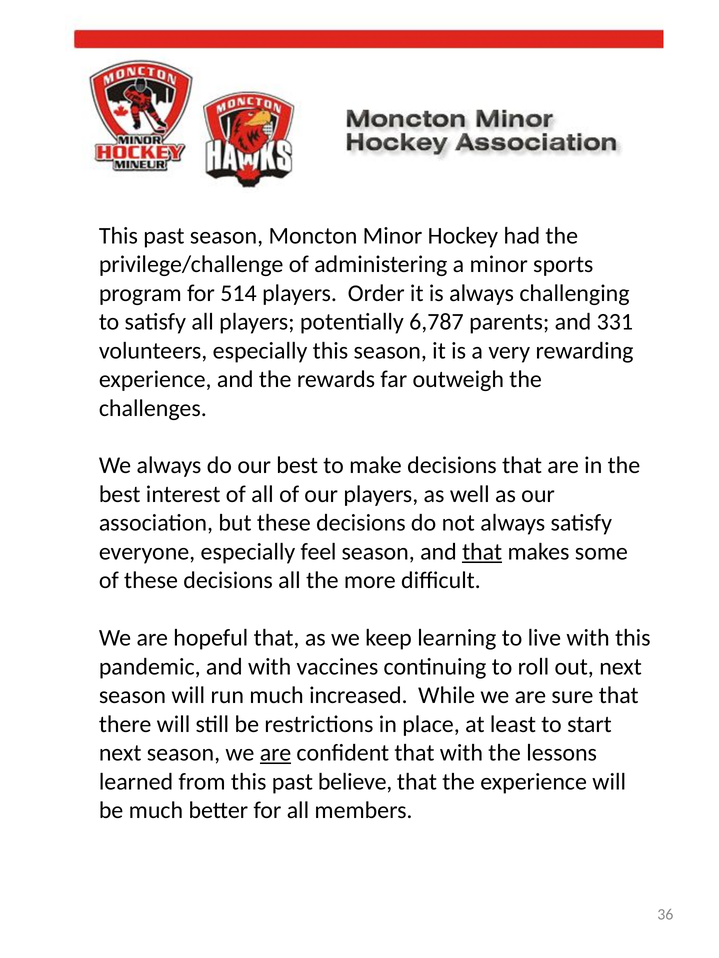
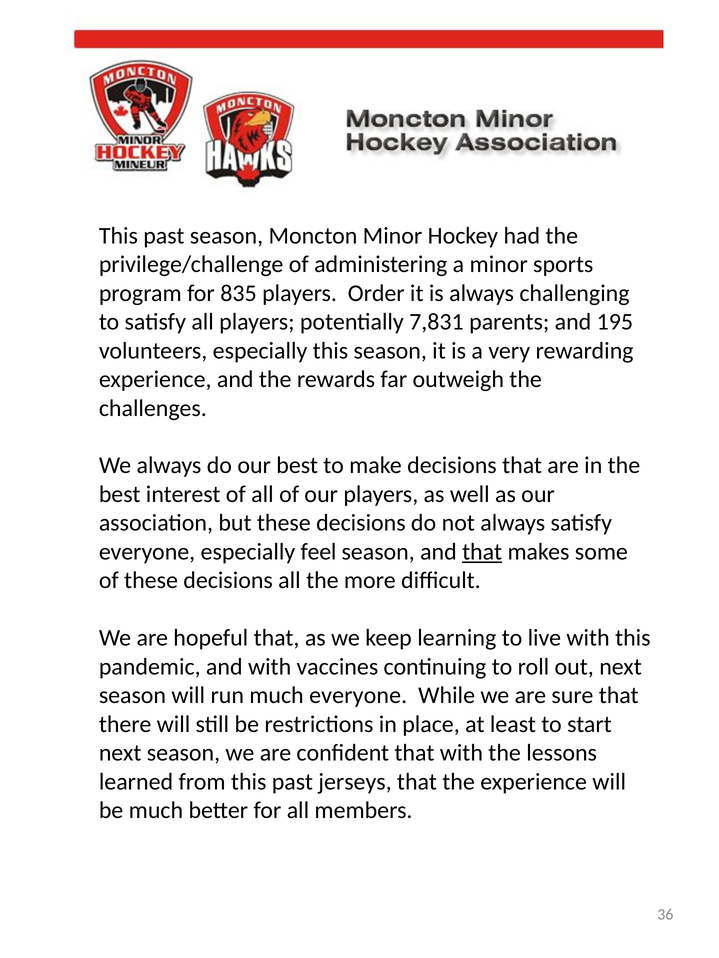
514: 514 -> 835 (239, 293)
6,787: 6,787 -> 7,831 (436, 322)
331: 331 -> 195 (615, 322)
much increased: increased -> everyone (358, 696)
are underline: present -> none (276, 754)
believe: believe -> jerseys (355, 782)
